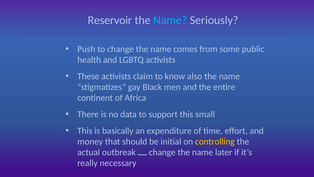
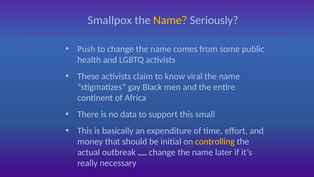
Reservoir: Reservoir -> Smallpox (110, 20)
Name colour: light blue -> yellow (170, 20)
also: also -> viral (195, 76)
